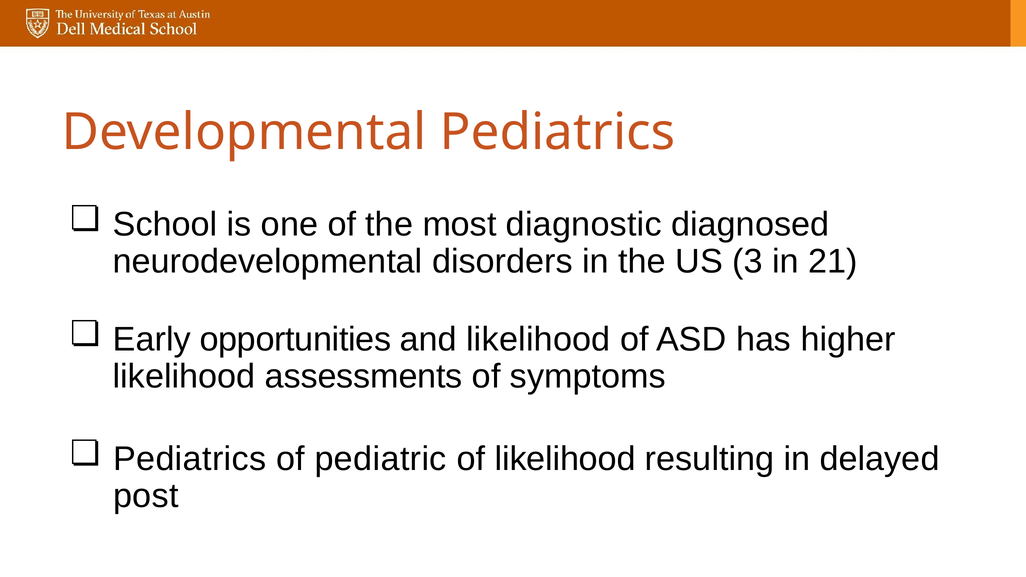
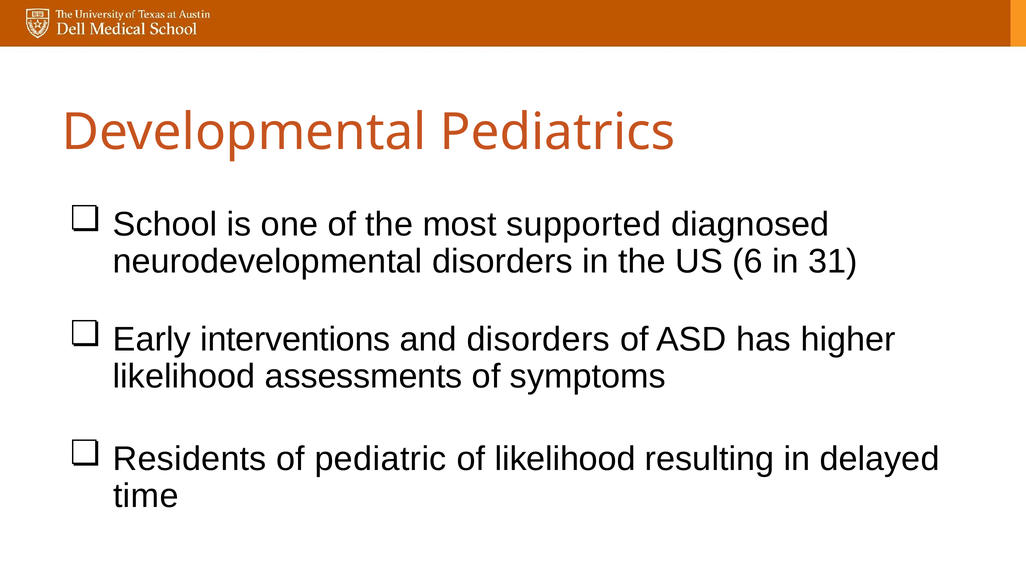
diagnostic: diagnostic -> supported (584, 225)
3: 3 -> 6 (747, 262)
21: 21 -> 31 (833, 262)
opportunities: opportunities -> interventions (295, 339)
and likelihood: likelihood -> disorders (538, 339)
Pediatrics: Pediatrics -> Residents (190, 459)
post: post -> time (146, 496)
